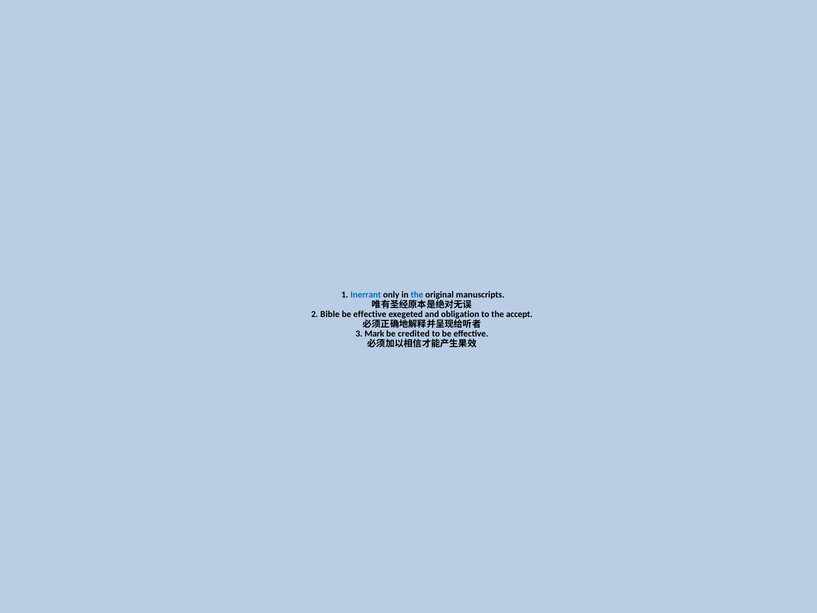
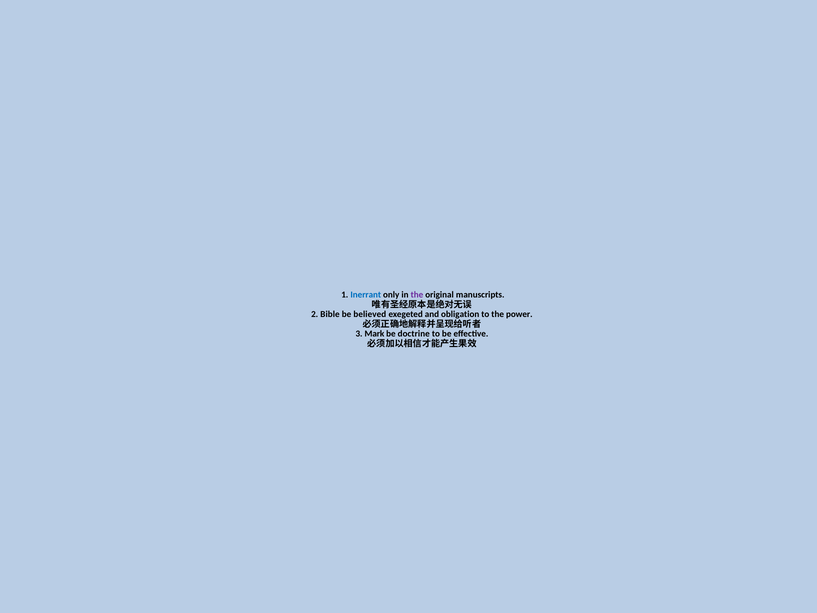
the colour: blue -> purple (417, 295)
effective: effective -> believed (370, 314)
accept: accept -> power (519, 314)
credited: credited -> doctrine (414, 334)
